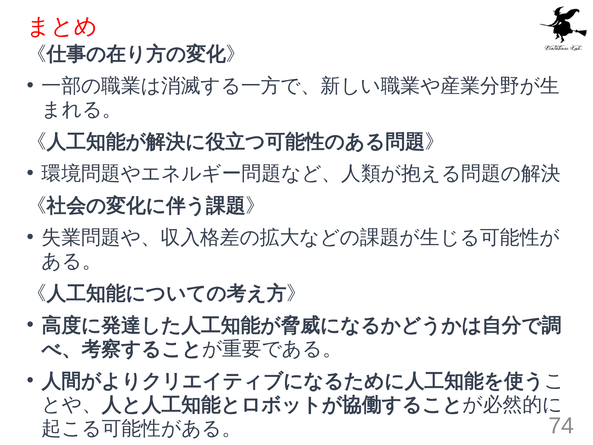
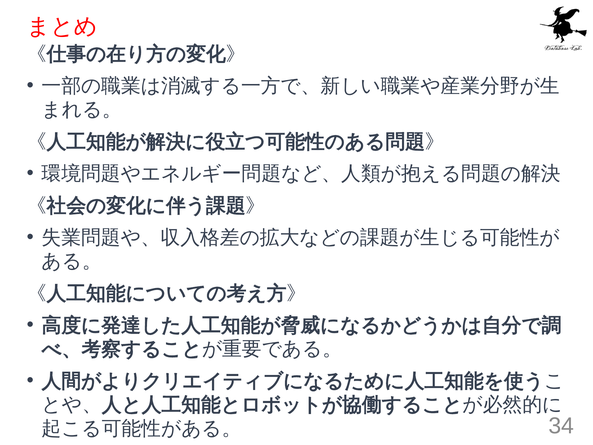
74: 74 -> 34 (561, 426)
